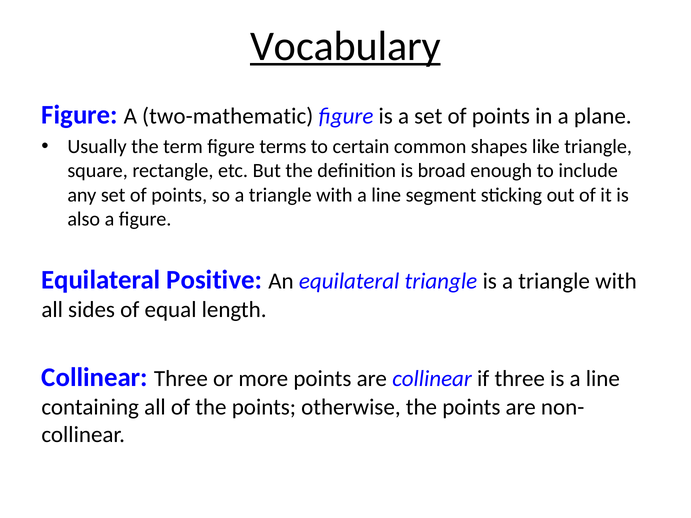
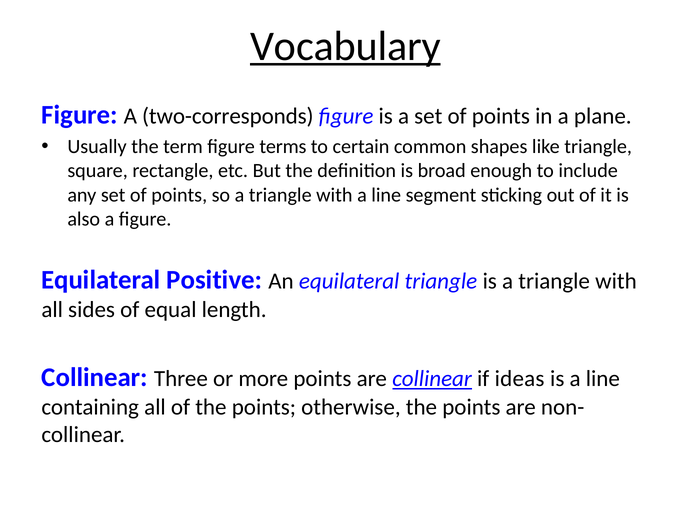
two-mathematic: two-mathematic -> two-corresponds (228, 116)
collinear underline: none -> present (432, 379)
if three: three -> ideas (520, 379)
